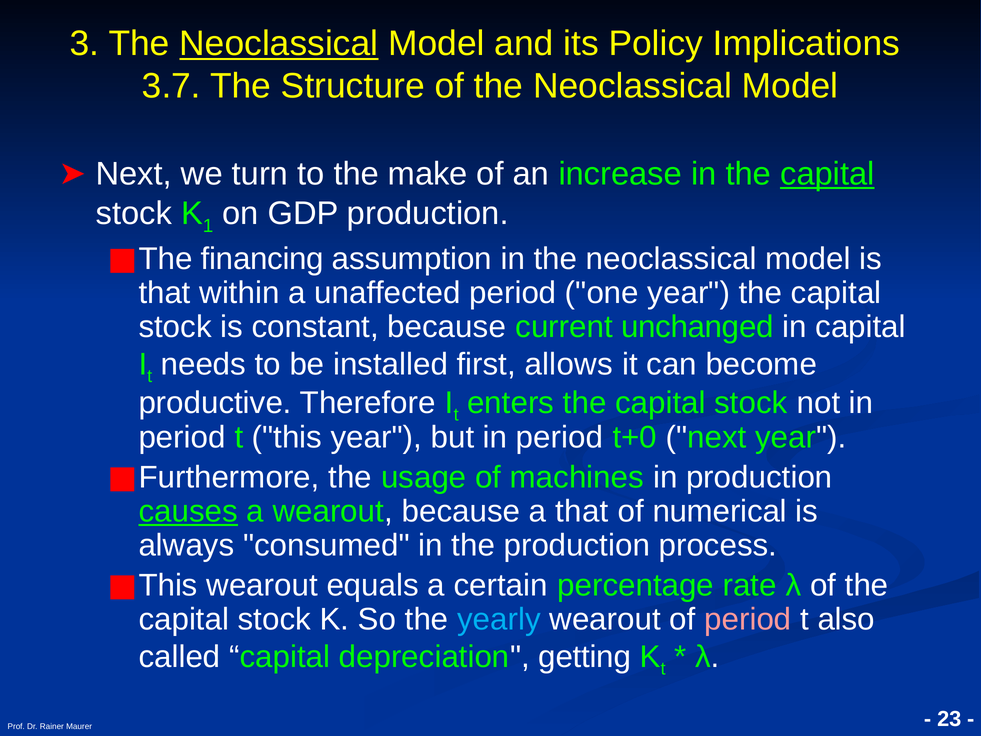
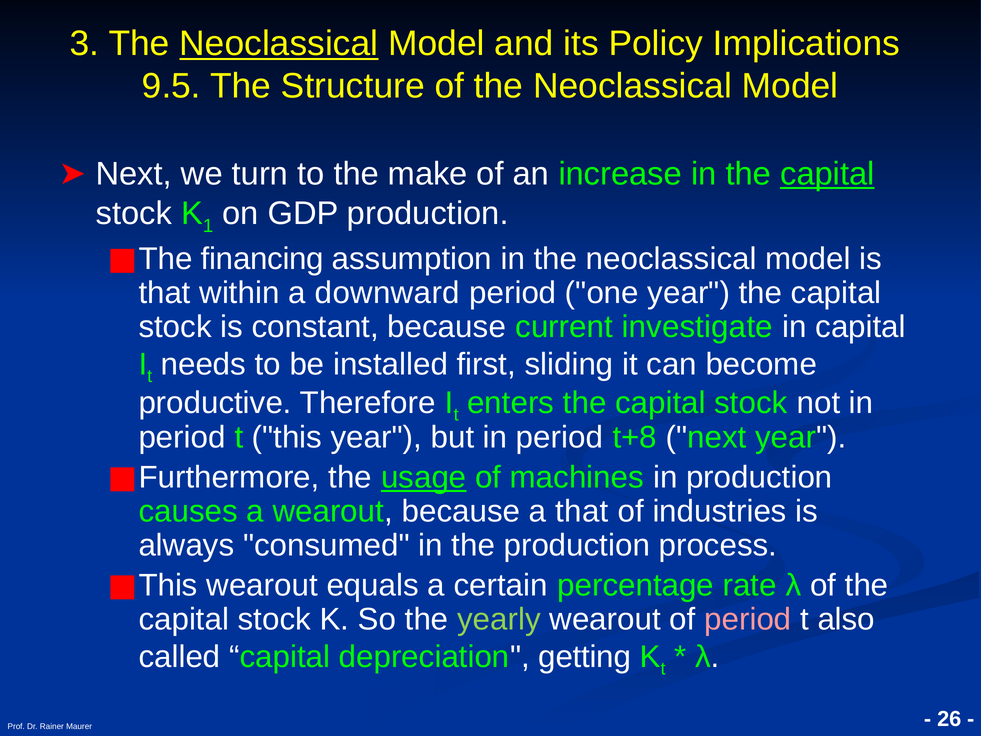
3.7: 3.7 -> 9.5 (171, 86)
unaffected: unaffected -> downward (387, 293)
unchanged: unchanged -> investigate (697, 327)
allows: allows -> sliding (569, 364)
t+0: t+0 -> t+8 (635, 437)
usage underline: none -> present (424, 477)
causes underline: present -> none (188, 511)
numerical: numerical -> industries (720, 511)
yearly colour: light blue -> light green (499, 619)
23: 23 -> 26 (949, 719)
